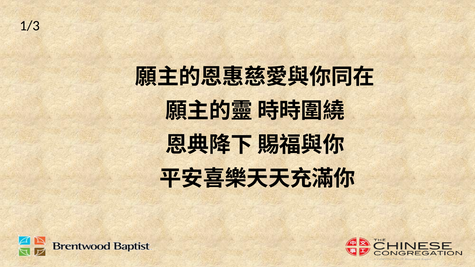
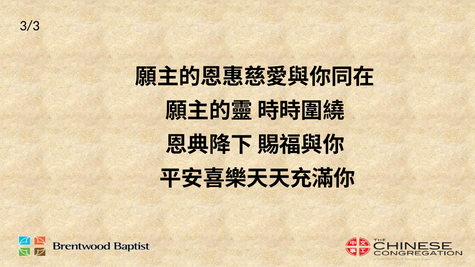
1/3: 1/3 -> 3/3 (30, 26)
